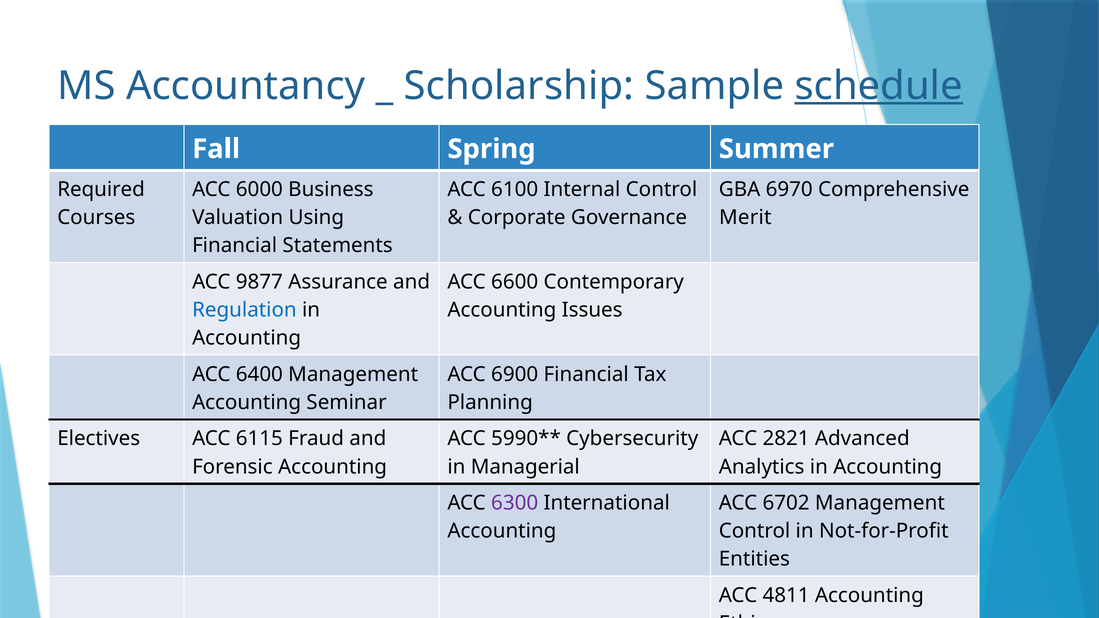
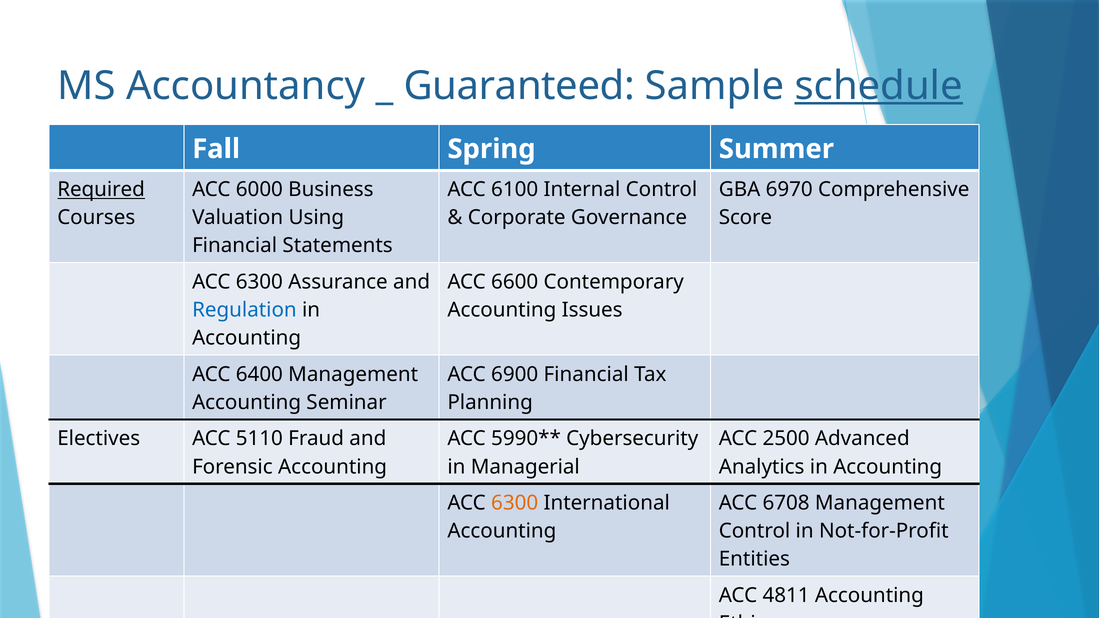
Scholarship: Scholarship -> Guaranteed (519, 86)
Required underline: none -> present (101, 190)
Merit: Merit -> Score (745, 218)
9877: 9877 -> 6300 (259, 282)
6115: 6115 -> 5110 (259, 439)
2821: 2821 -> 2500 (786, 439)
6300 colour: purple -> orange (515, 503)
6702: 6702 -> 6708 (786, 503)
